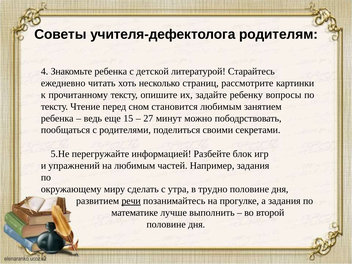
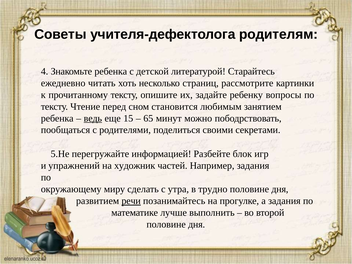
ведь underline: none -> present (93, 118)
27: 27 -> 65 (148, 118)
на любимым: любимым -> художник (135, 166)
